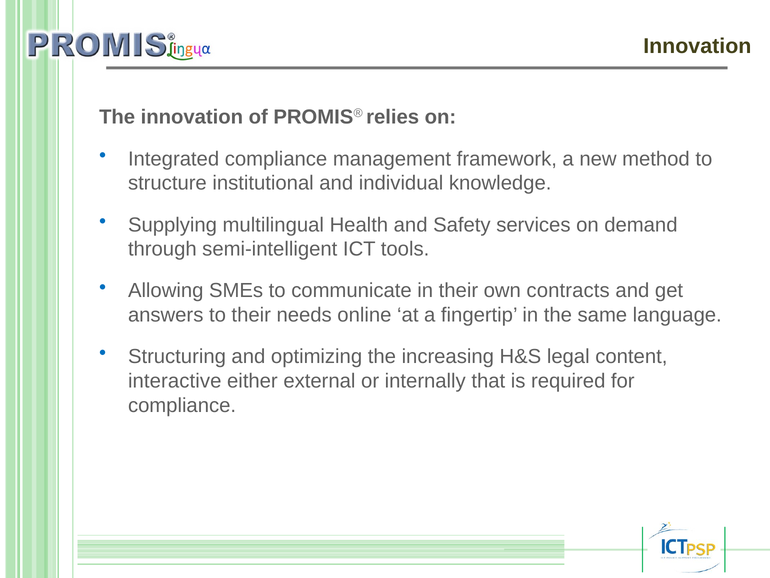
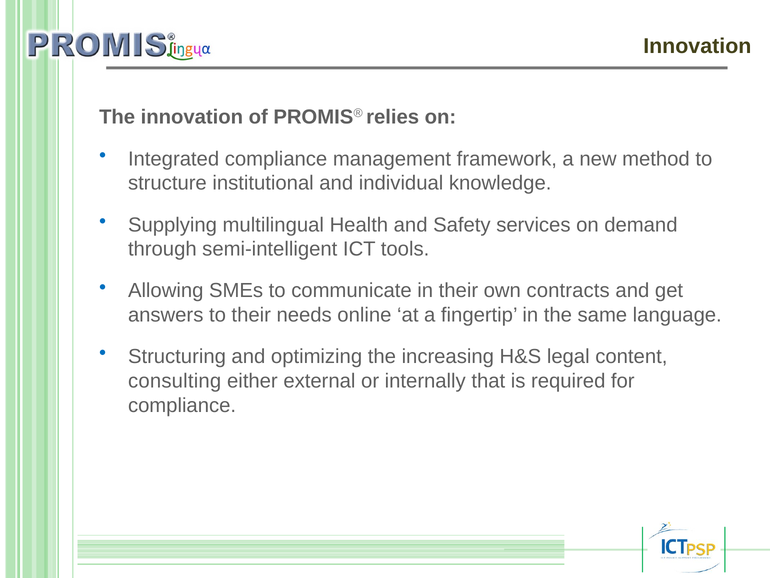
interactive: interactive -> consulting (175, 381)
